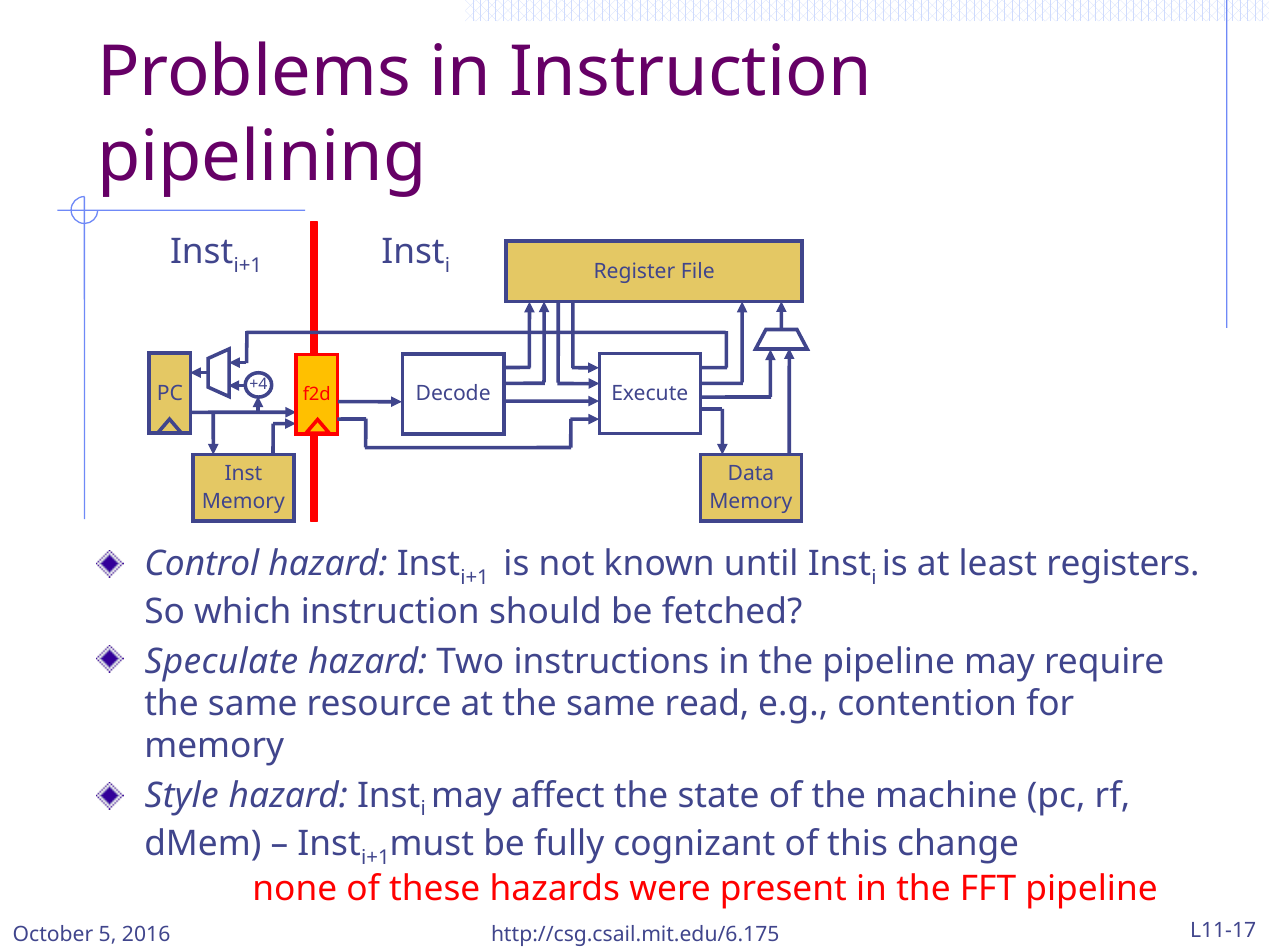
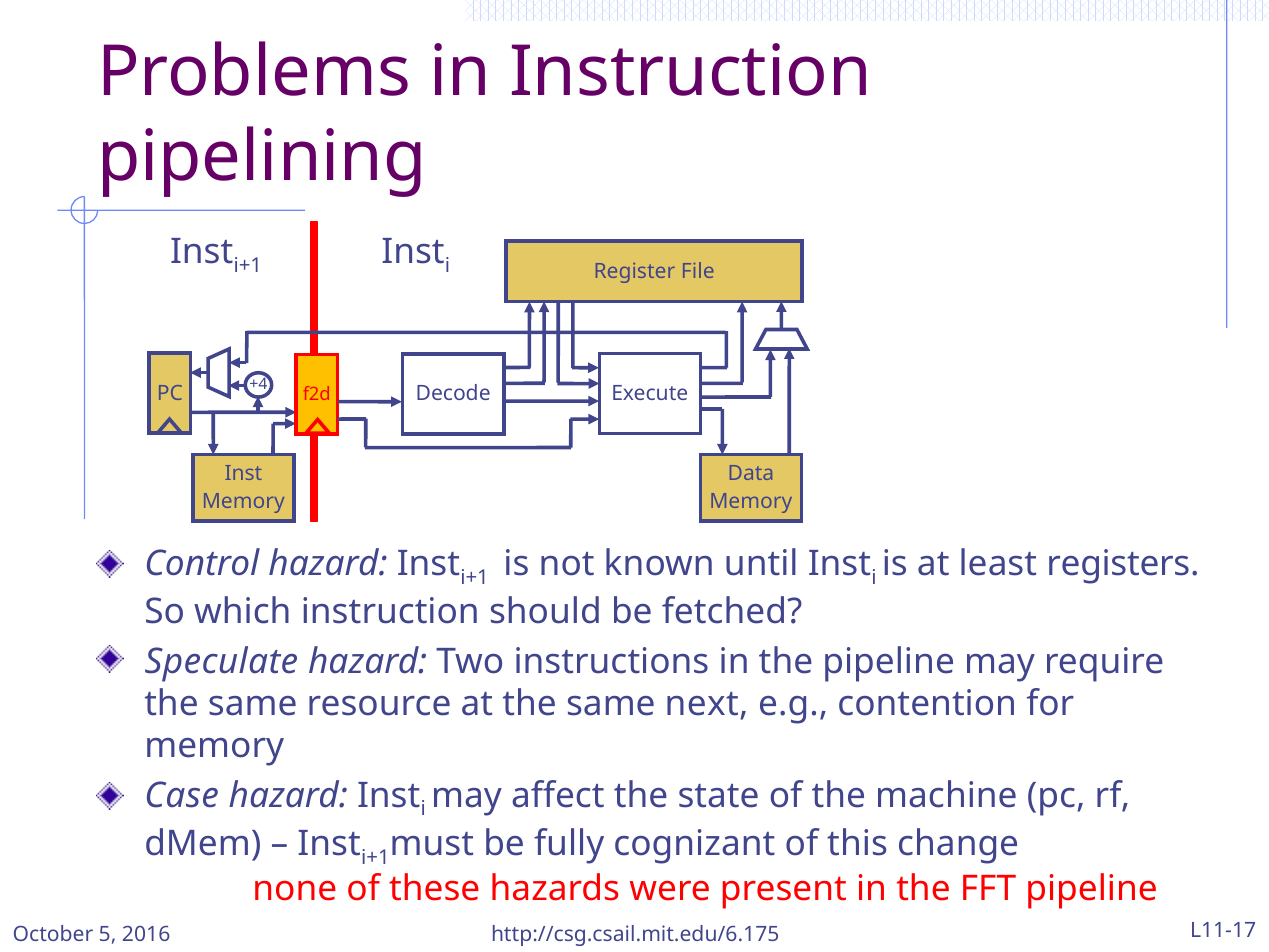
read: read -> next (707, 704)
Style: Style -> Case (182, 795)
